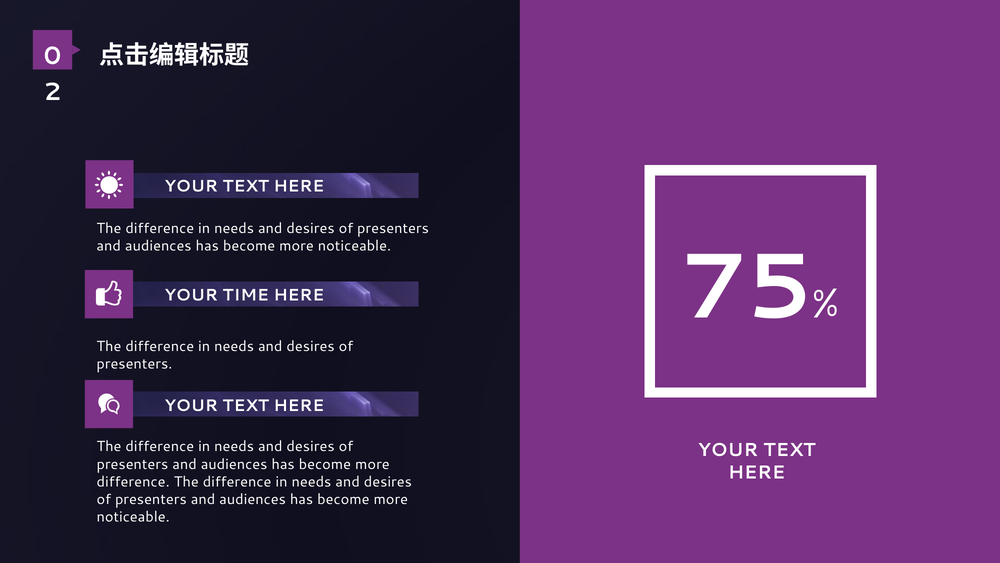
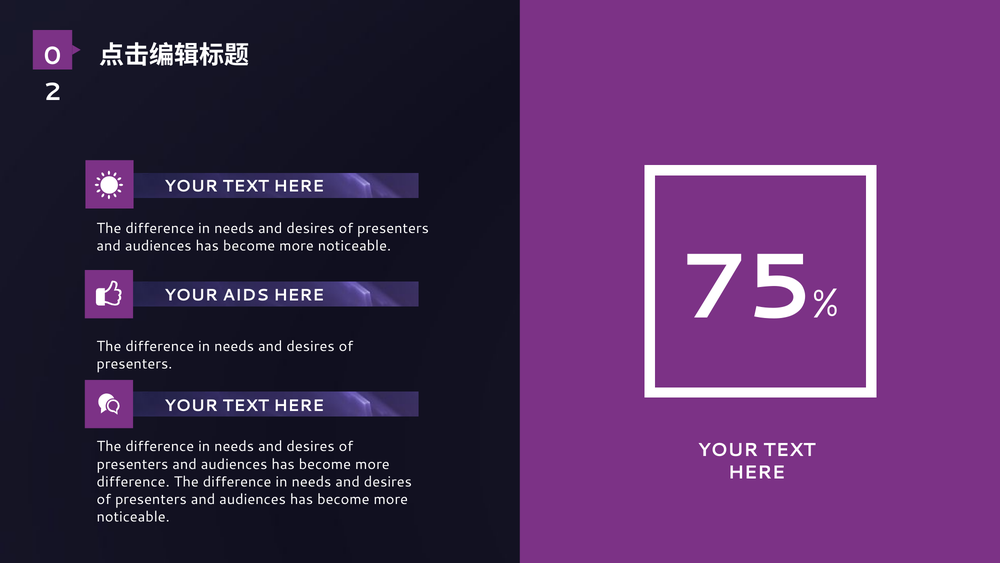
TIME: TIME -> AIDS (246, 295)
